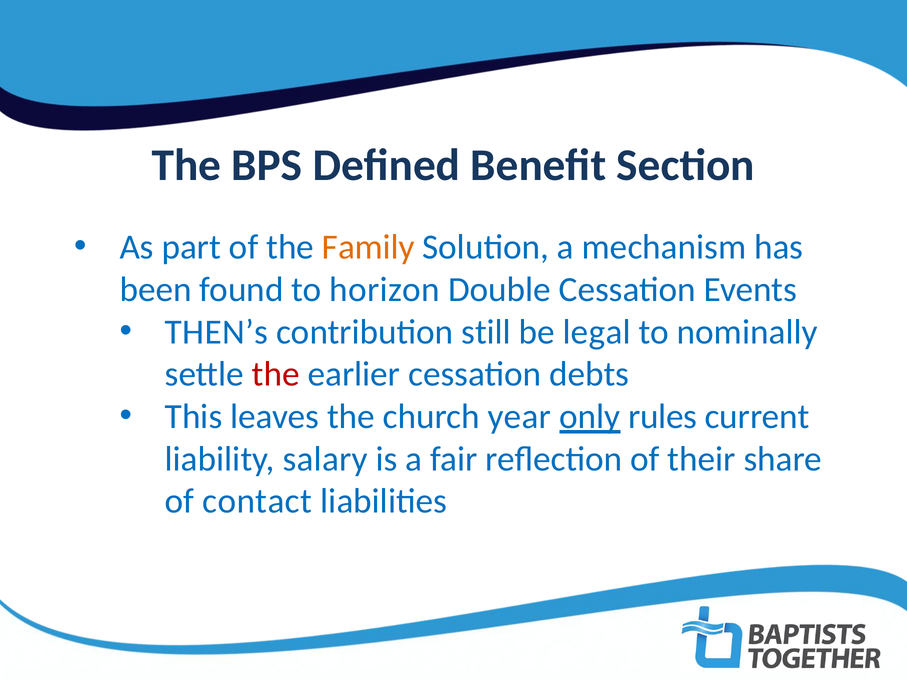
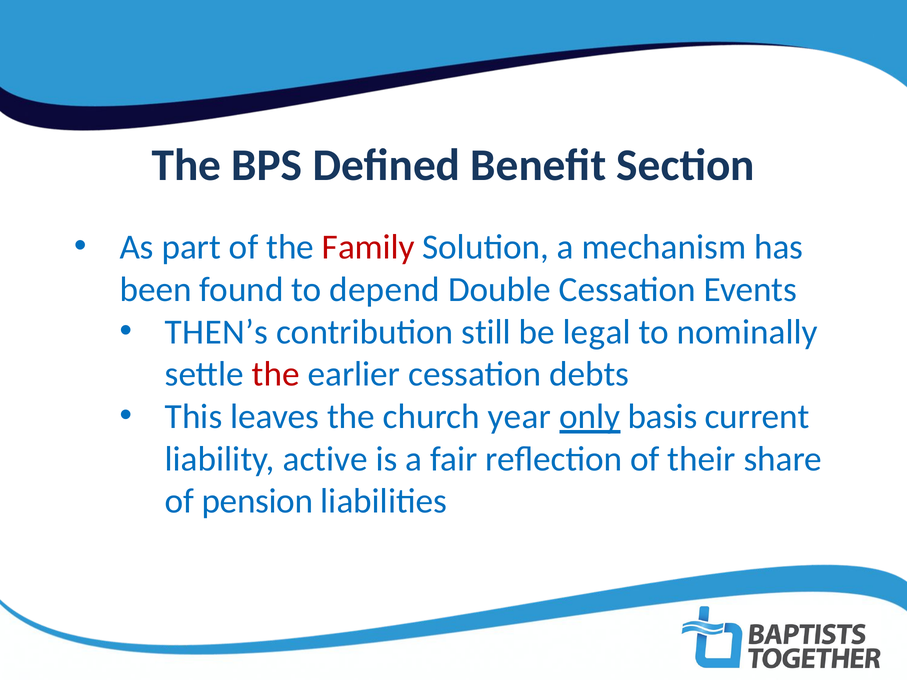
Family colour: orange -> red (368, 247)
horizon: horizon -> depend (385, 290)
rules: rules -> basis (663, 417)
salary: salary -> active (325, 459)
contact: contact -> pension (257, 501)
